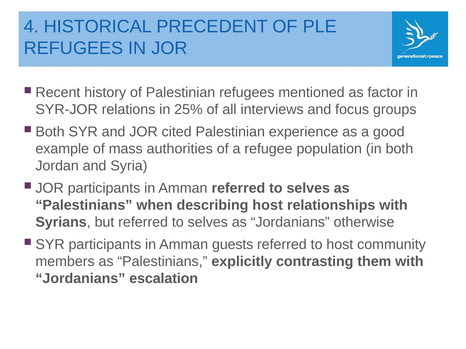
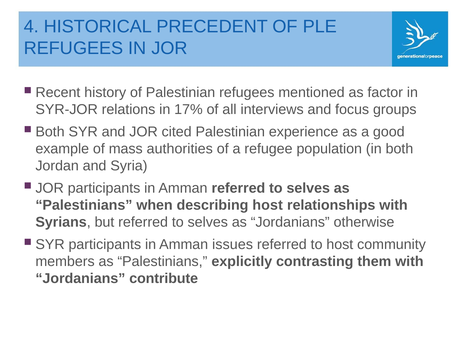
25%: 25% -> 17% (188, 110)
guests: guests -> issues (233, 245)
escalation: escalation -> contribute (164, 279)
